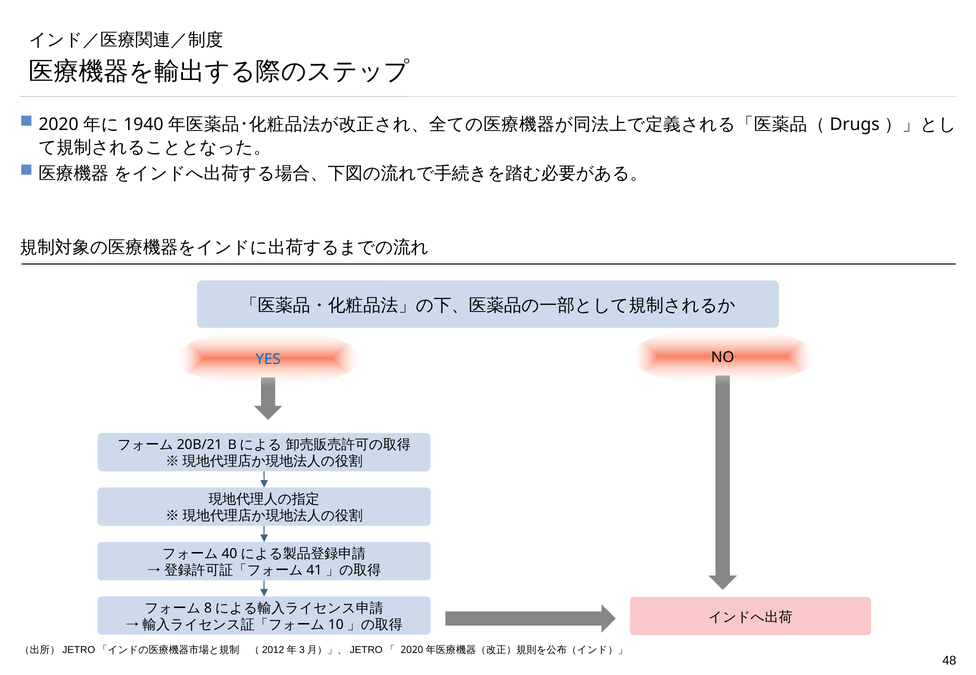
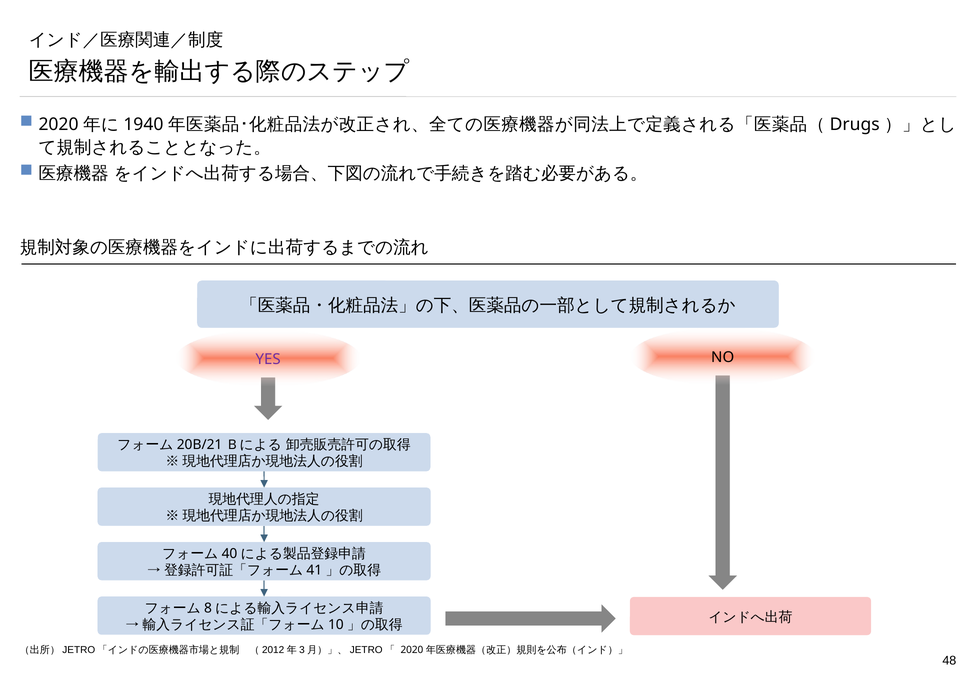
YES colour: blue -> purple (268, 359)
